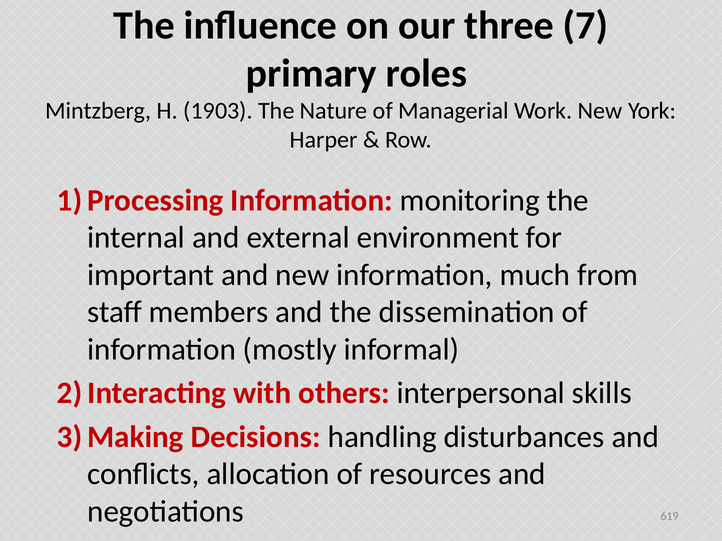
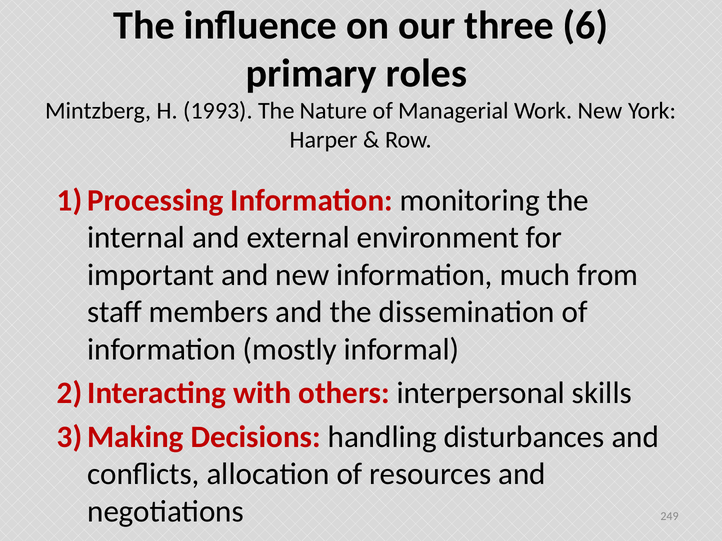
7: 7 -> 6 (586, 26)
1903: 1903 -> 1993 (218, 111)
619: 619 -> 249 (670, 517)
